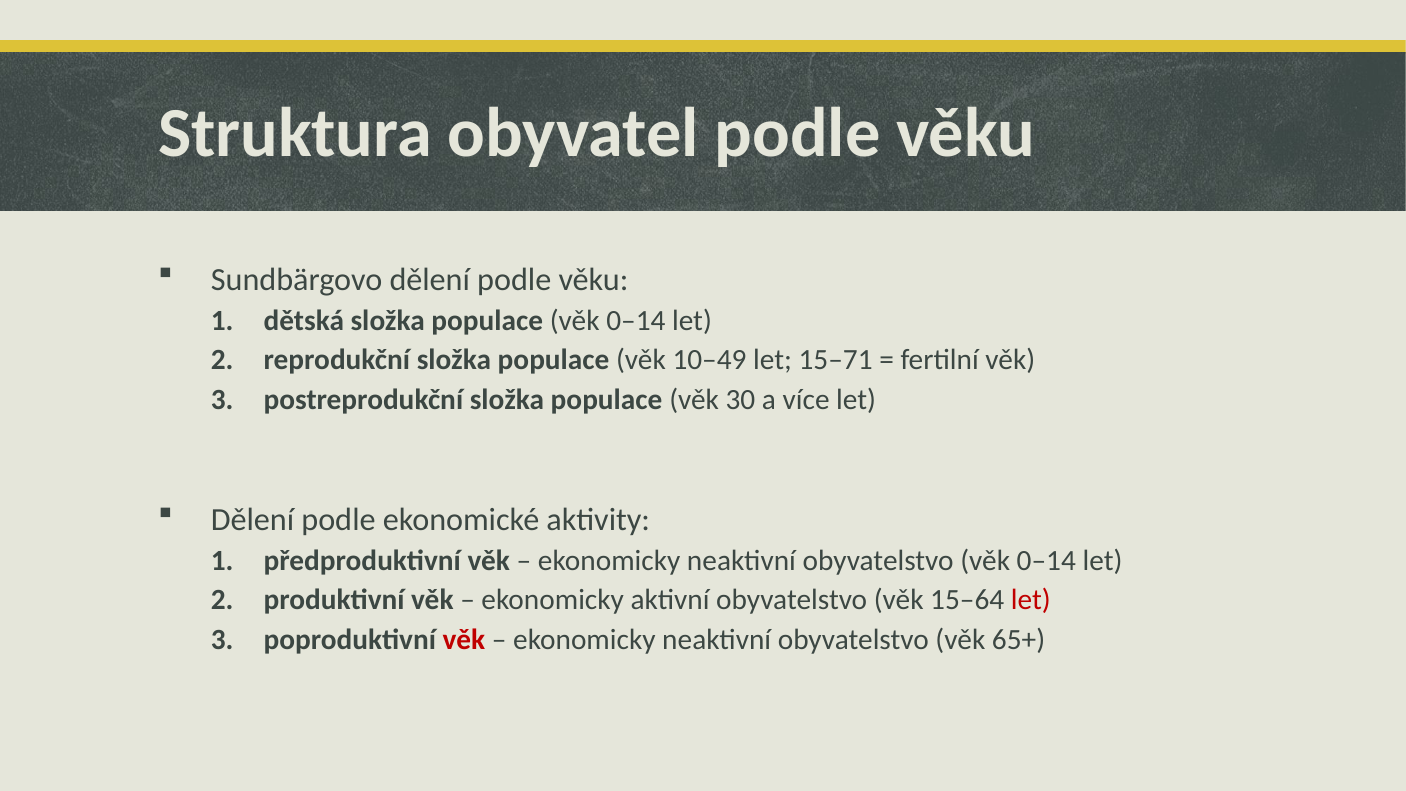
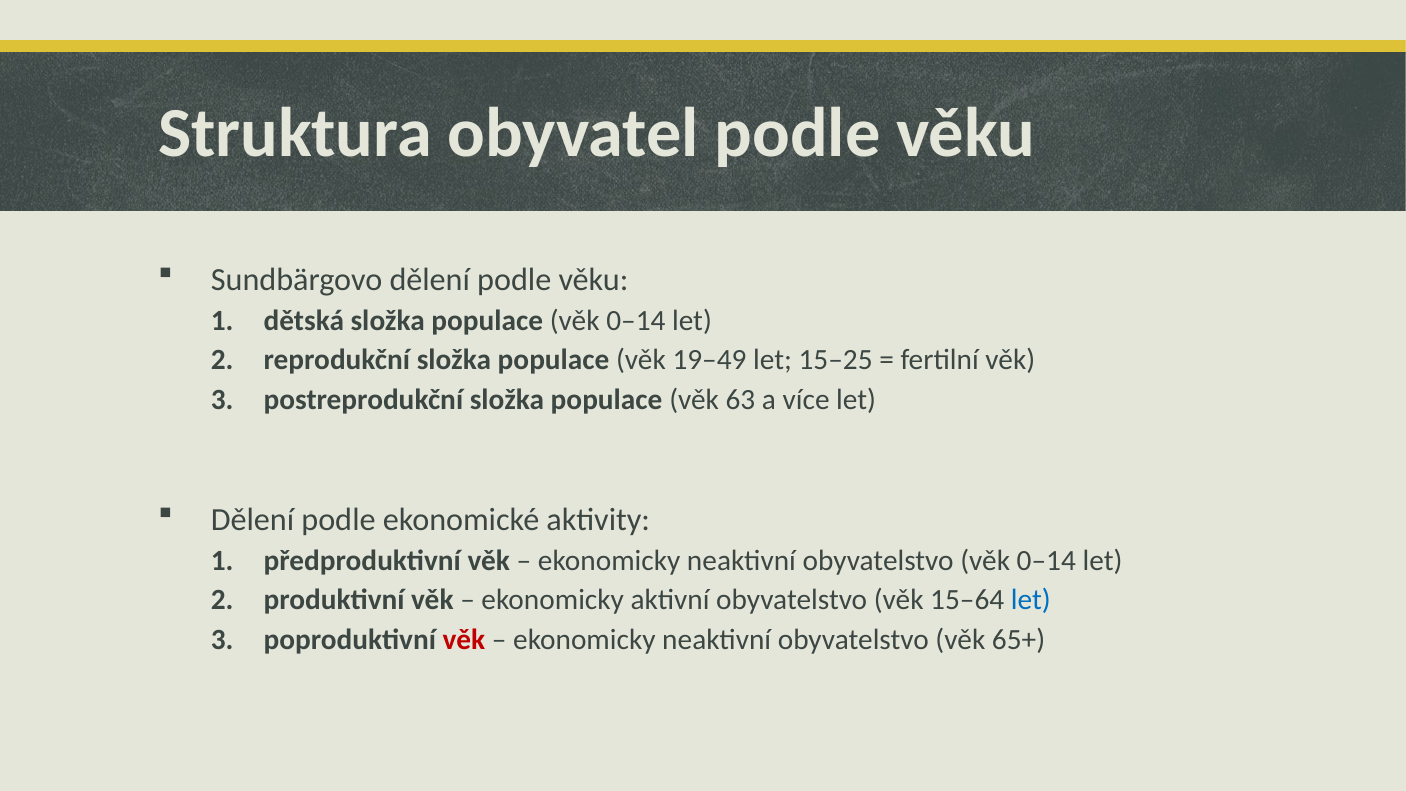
10–49: 10–49 -> 19–49 (710, 360)
15–71: 15–71 -> 15–25 (836, 360)
30: 30 -> 63 (740, 400)
let colour: red -> blue (1031, 600)
